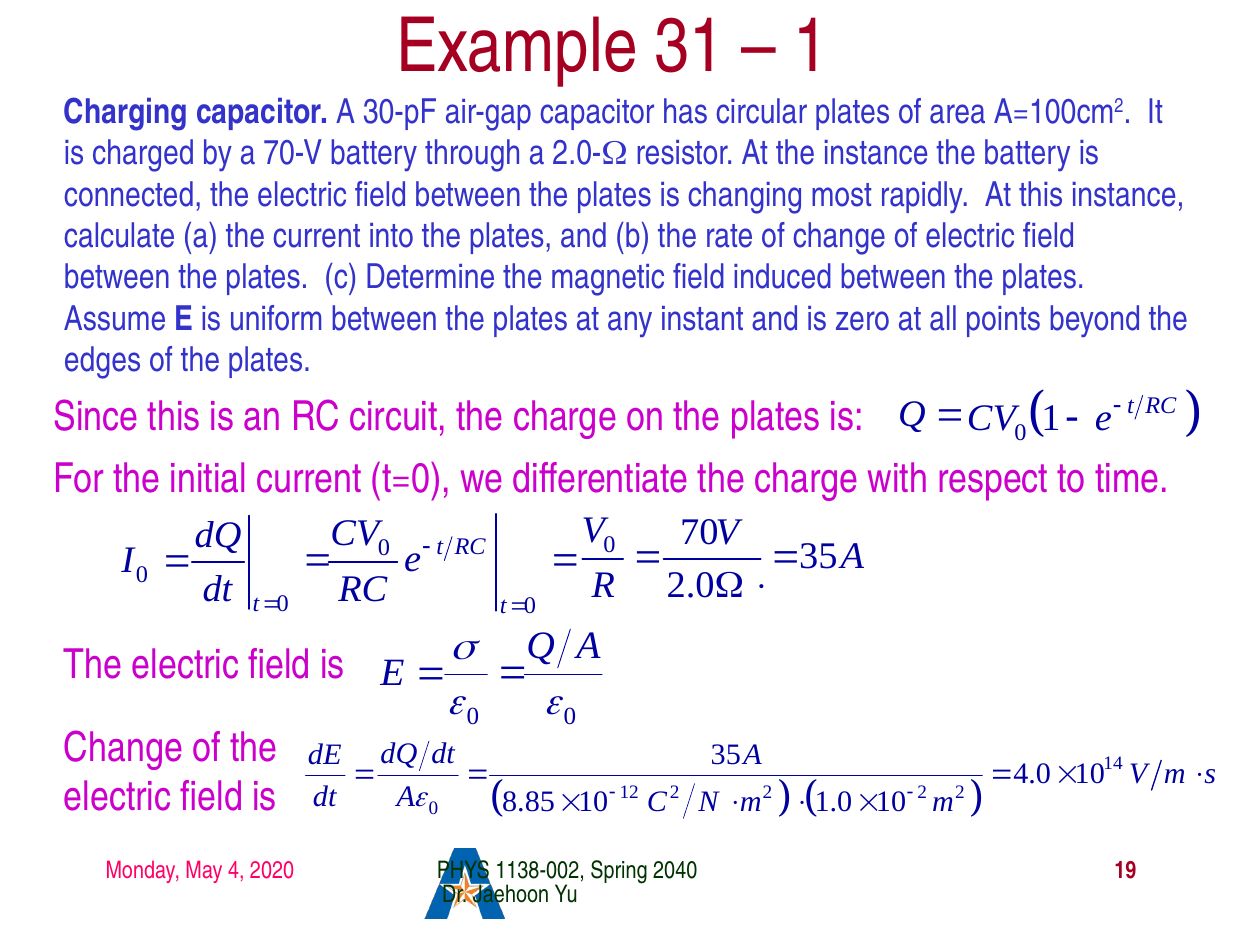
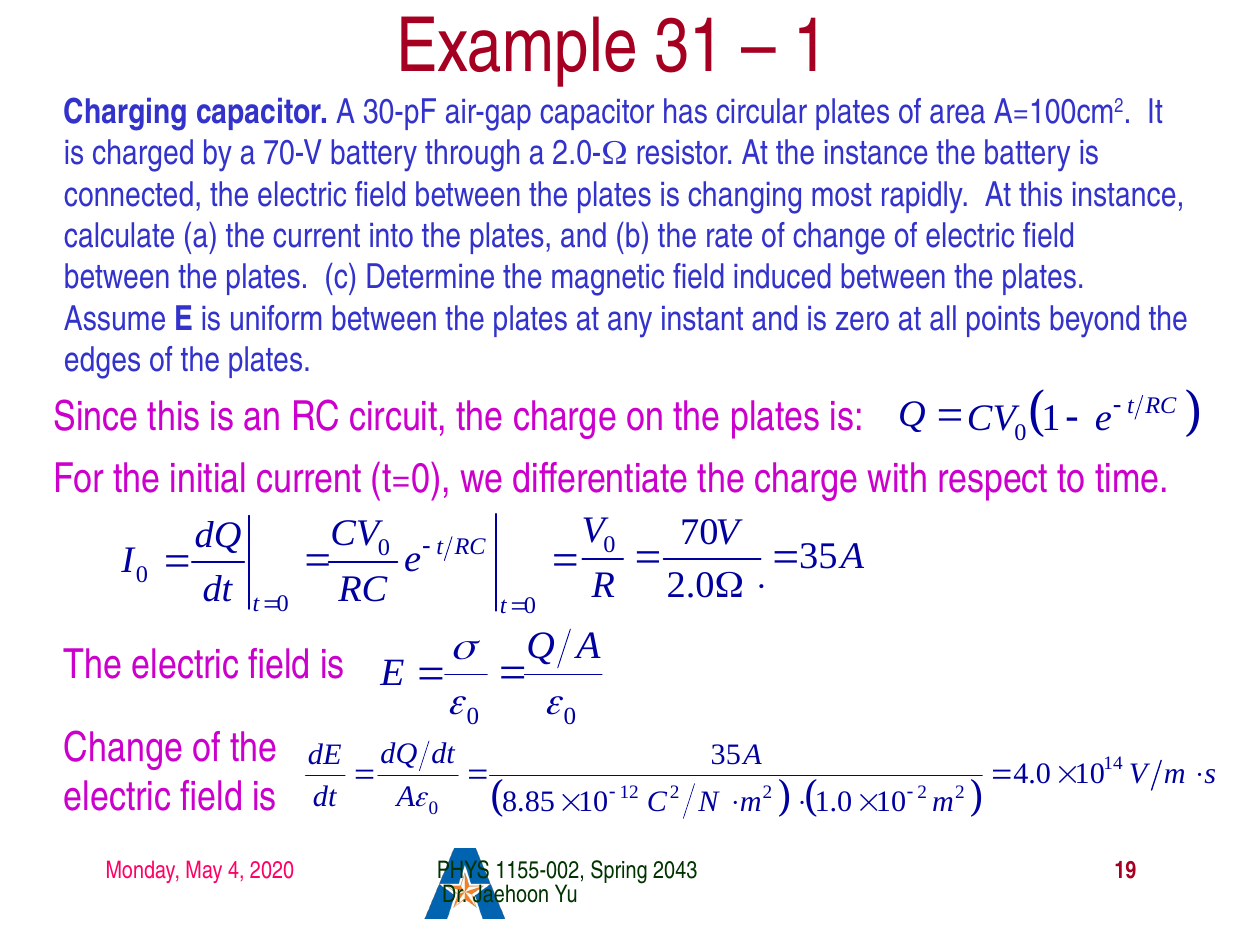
1138-002: 1138-002 -> 1155-002 (540, 871)
2040: 2040 -> 2043 (675, 871)
